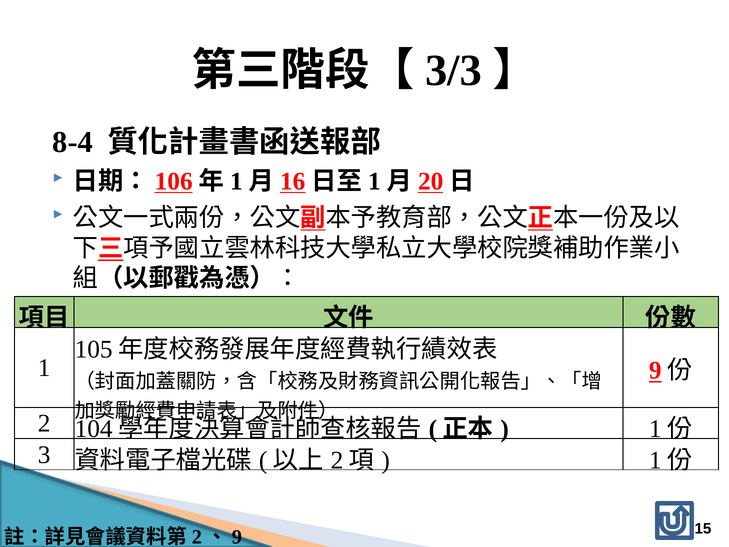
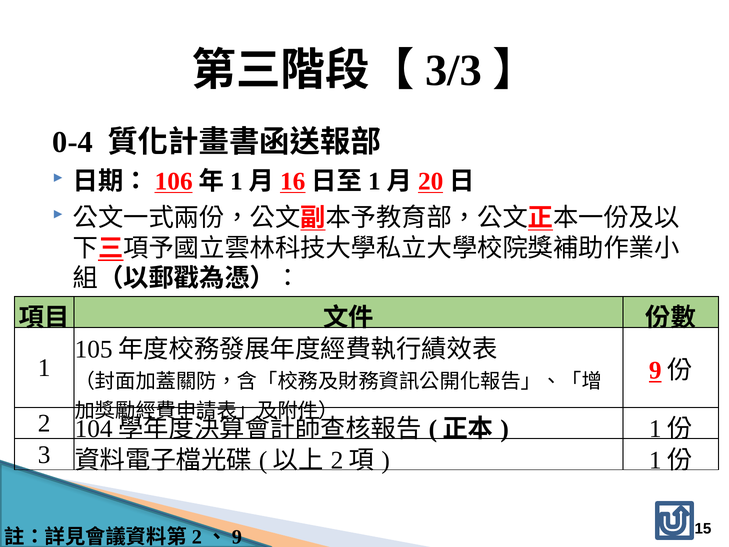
8-4: 8-4 -> 0-4 (73, 142)
